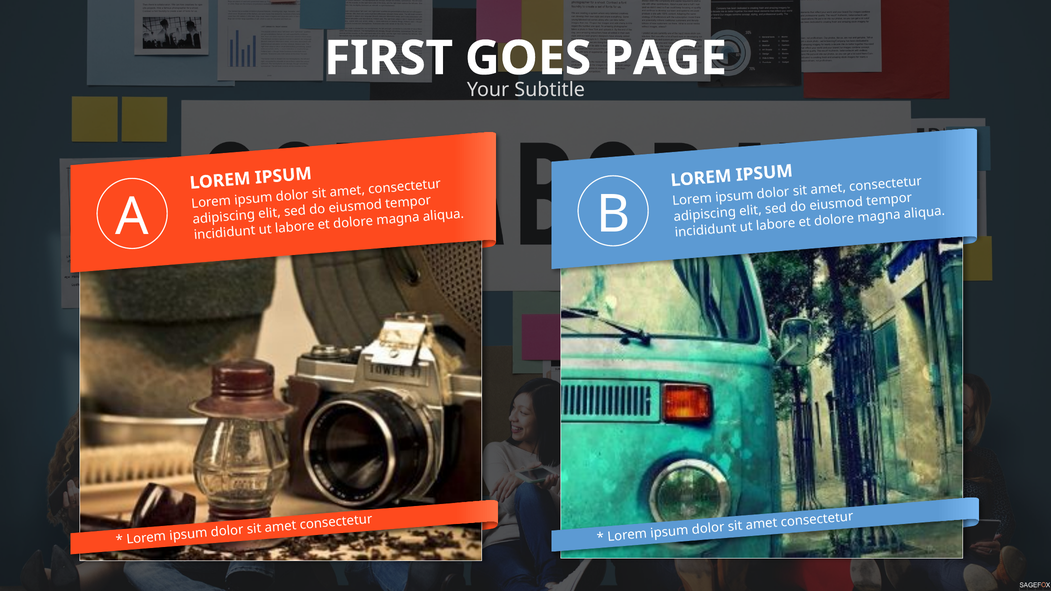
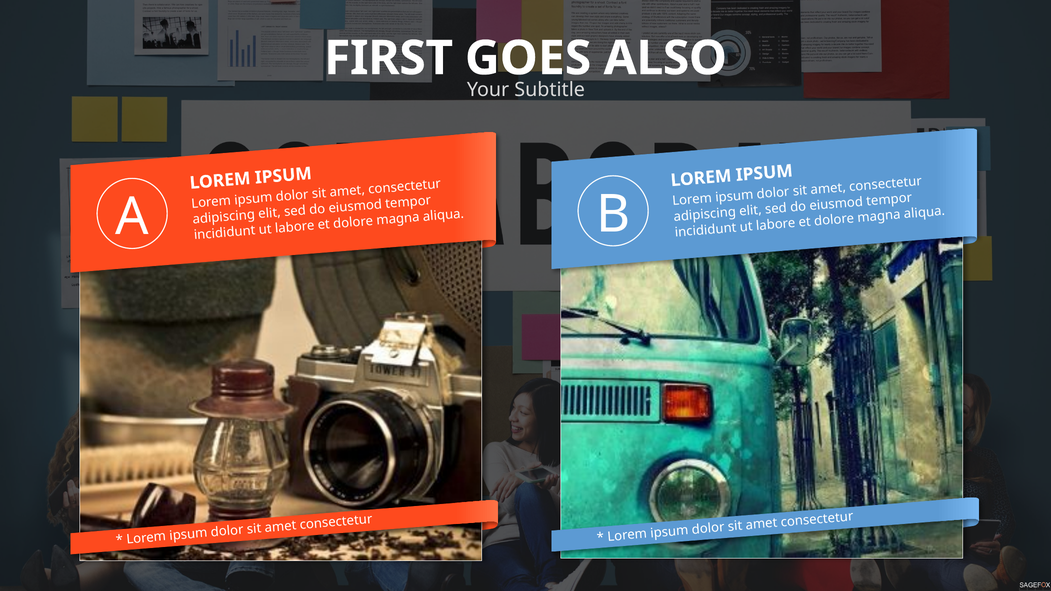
PAGE: PAGE -> ALSO (665, 58)
